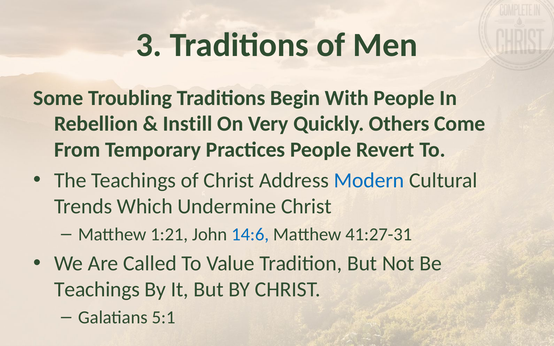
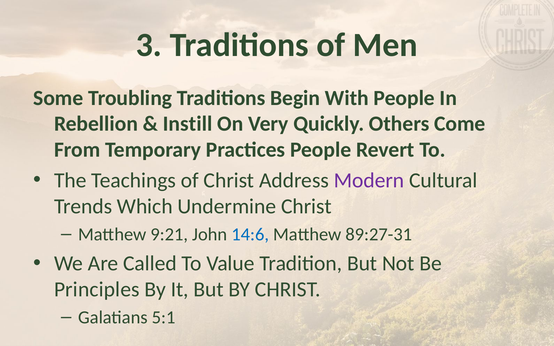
Modern colour: blue -> purple (369, 181)
1:21: 1:21 -> 9:21 (169, 235)
41:27-31: 41:27-31 -> 89:27-31 (379, 235)
Teachings: Teachings -> Principles (97, 290)
